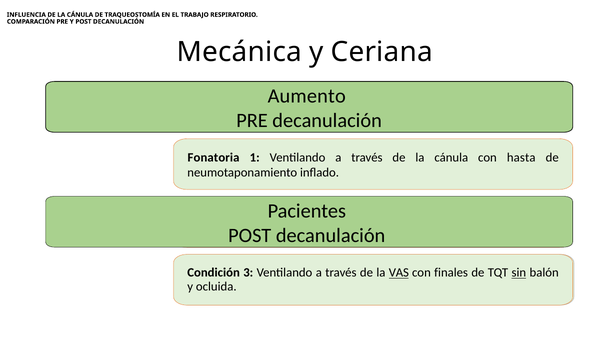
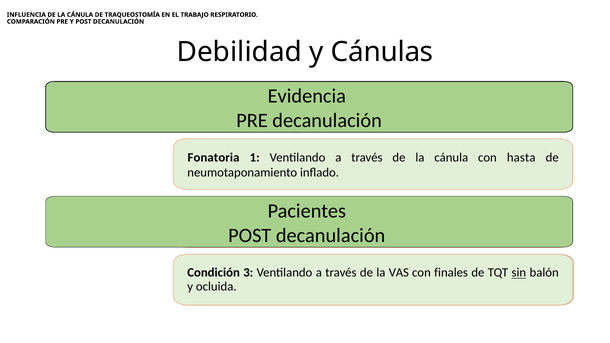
Mecánica: Mecánica -> Debilidad (239, 52)
Ceriana: Ceriana -> Cánulas (382, 52)
Aumento: Aumento -> Evidencia (307, 96)
VAS underline: present -> none (399, 273)
